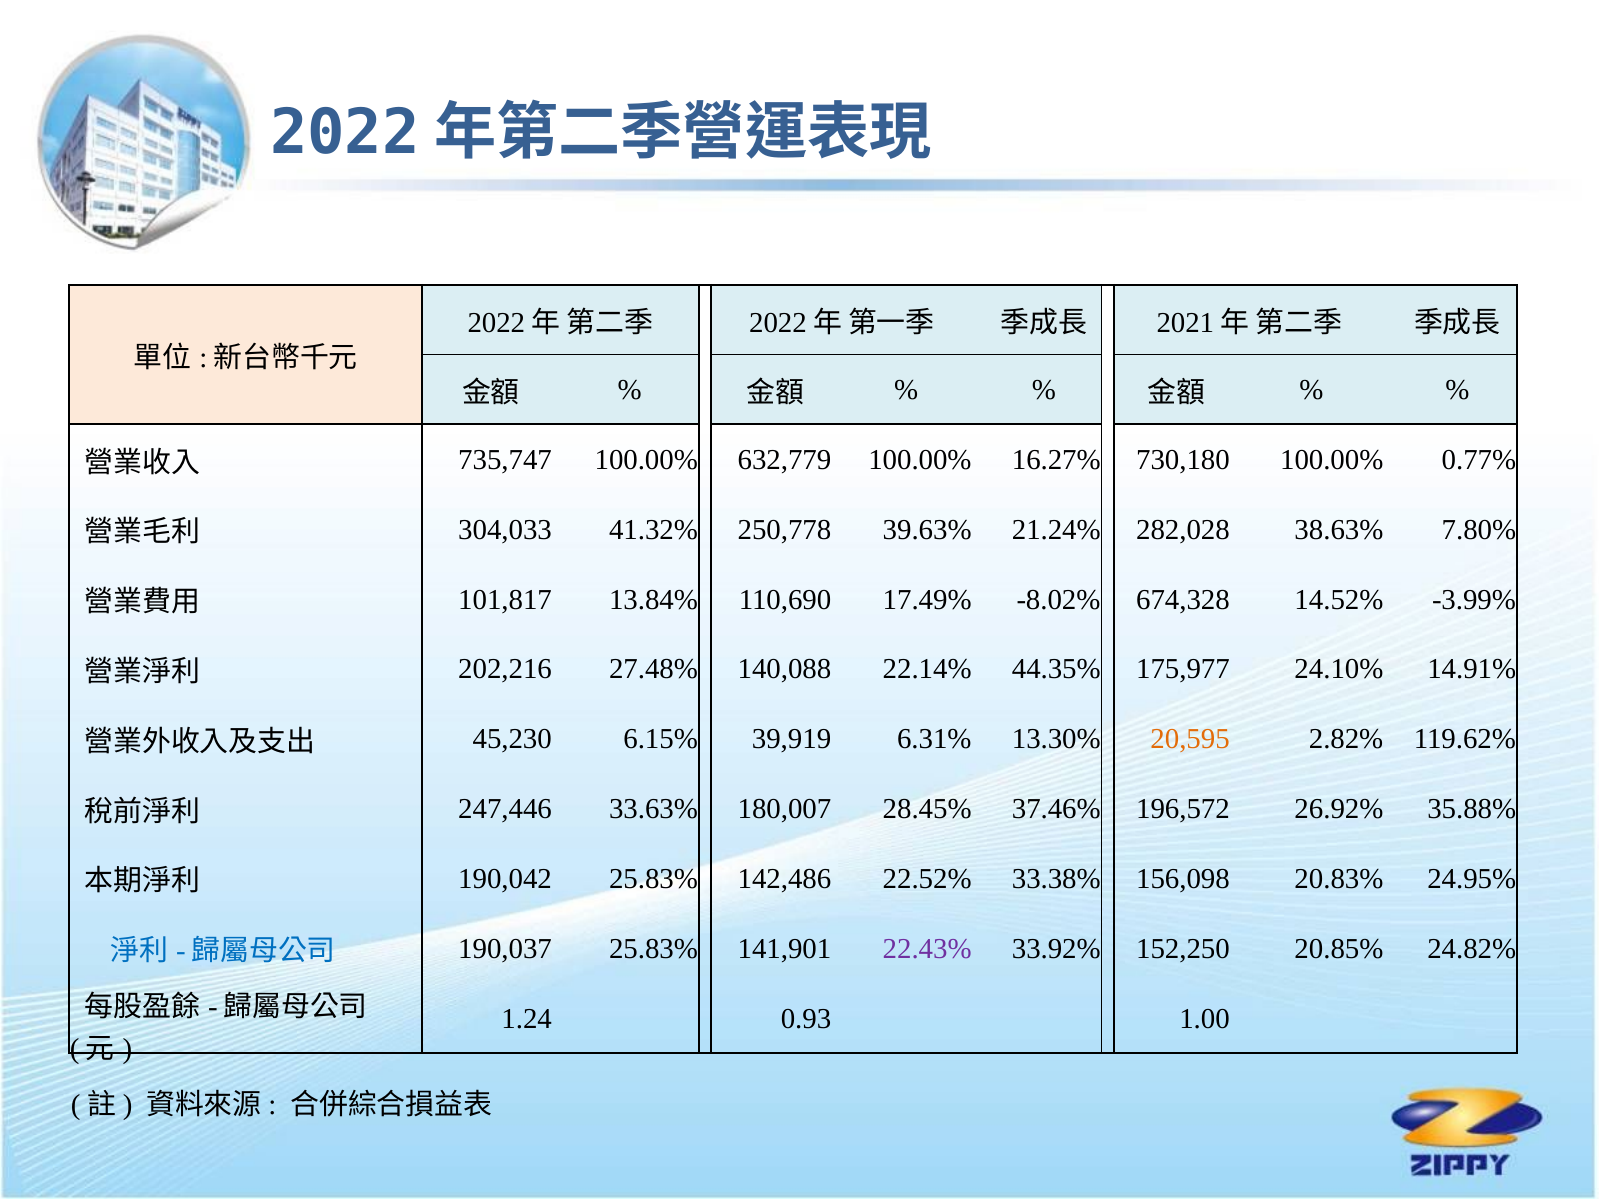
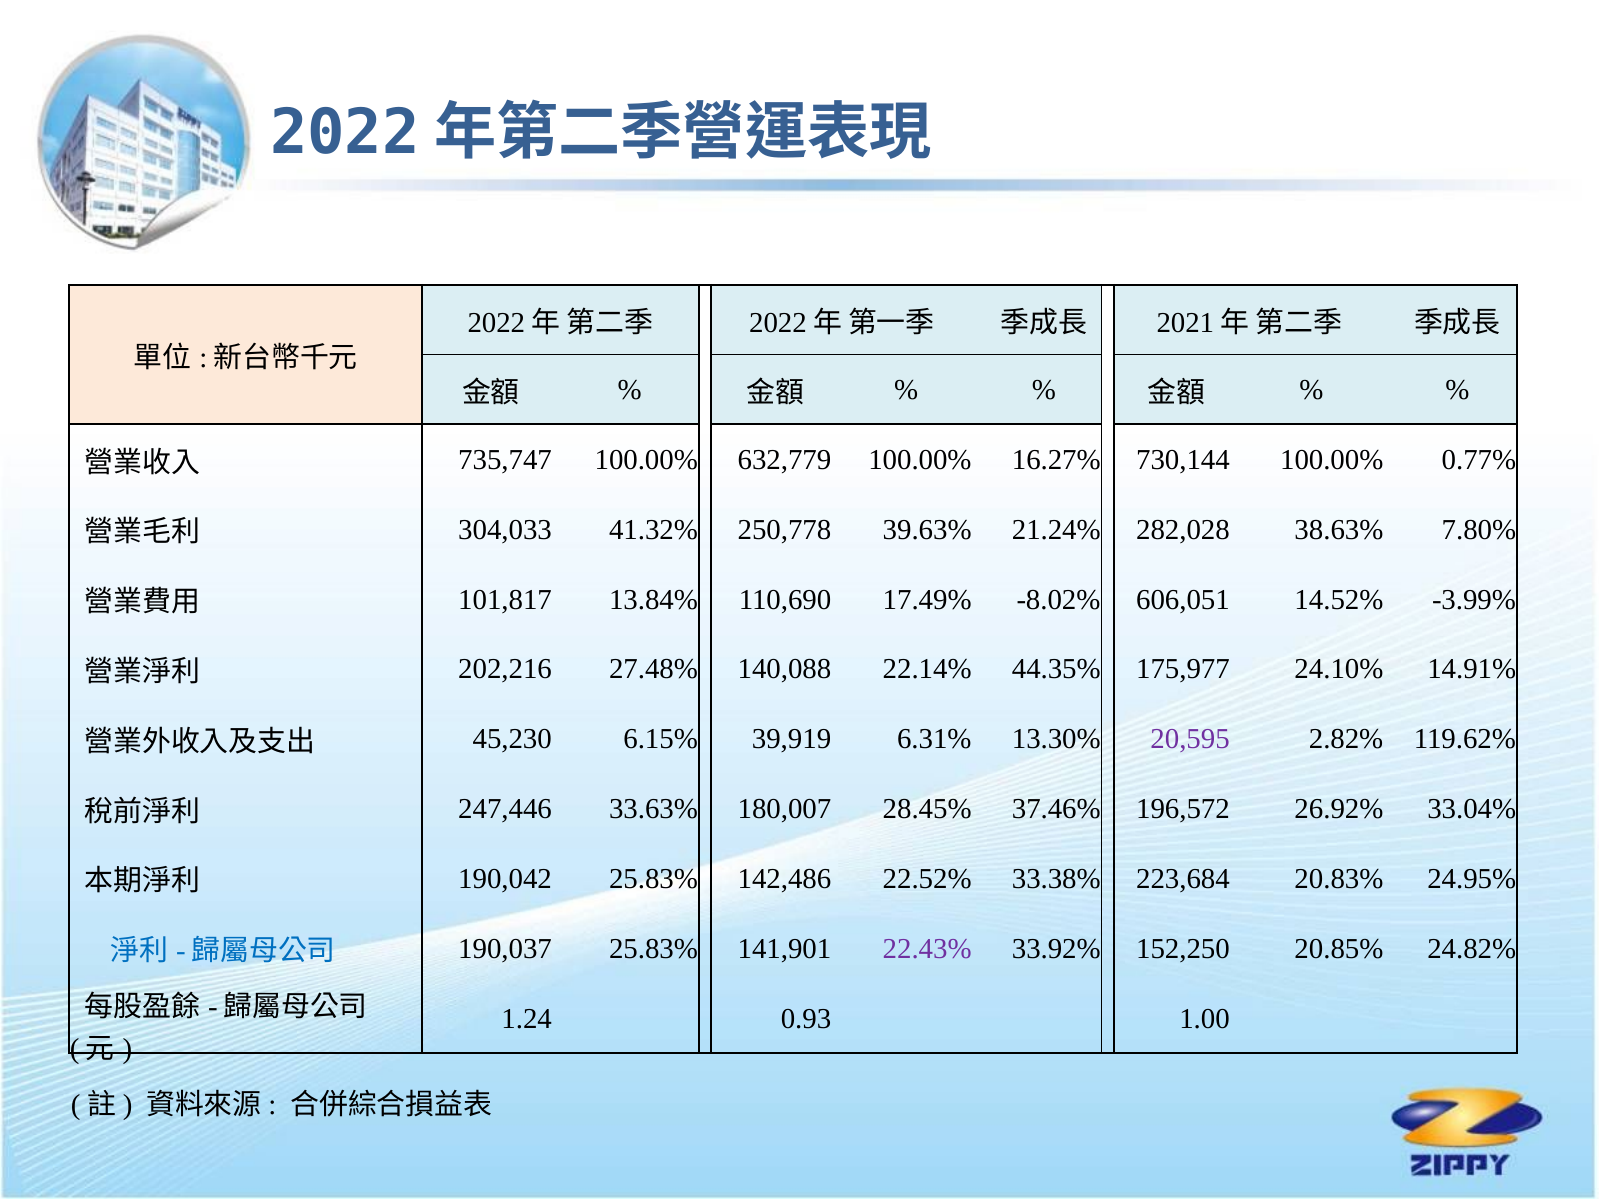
730,180: 730,180 -> 730,144 (1183, 460)
674,328: 674,328 -> 606,051 (1183, 600)
20,595 colour: orange -> purple (1190, 739)
35.88%: 35.88% -> 33.04% (1472, 809)
156,098: 156,098 -> 223,684 (1183, 879)
